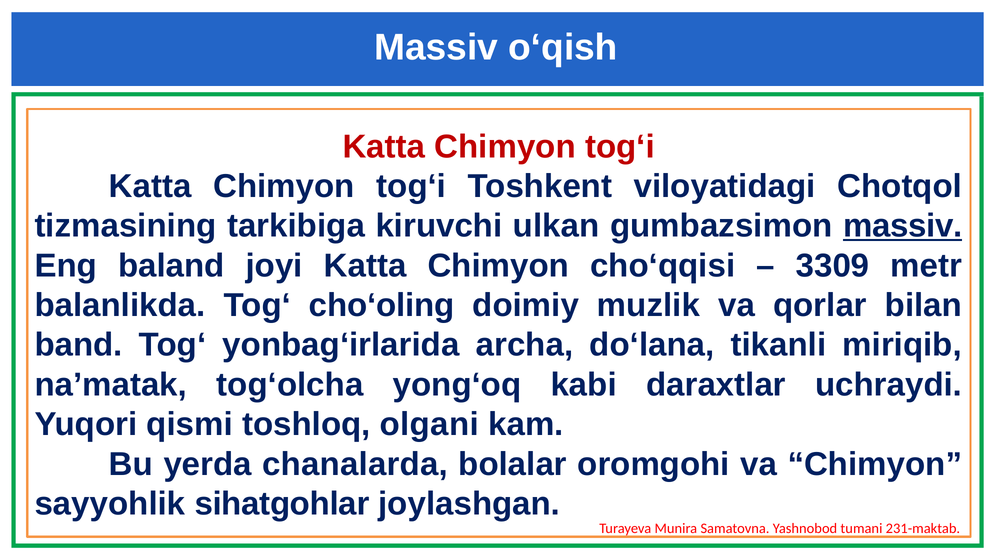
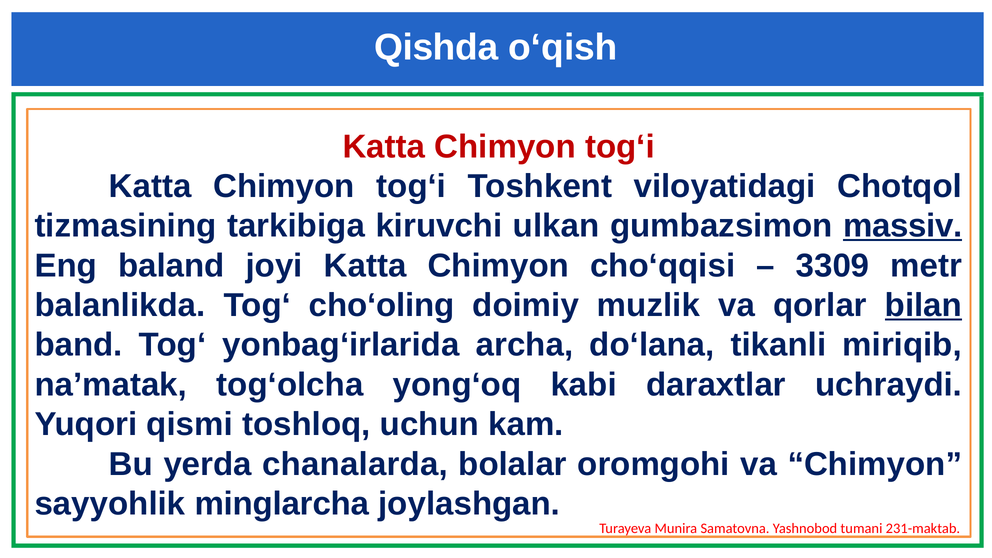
Massiv: Massiv -> Qishda (436, 47)
bilan underline: none -> present (923, 305)
olgani: olgani -> uchun (429, 424)
sihatgohlar: sihatgohlar -> minglarcha (282, 504)
